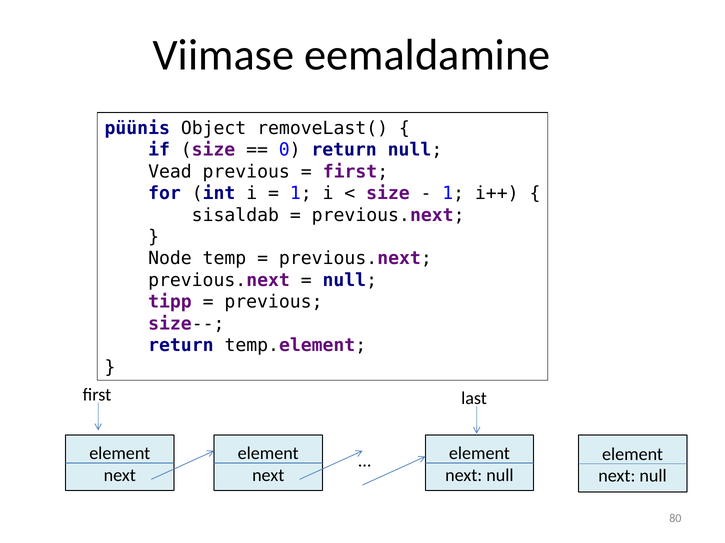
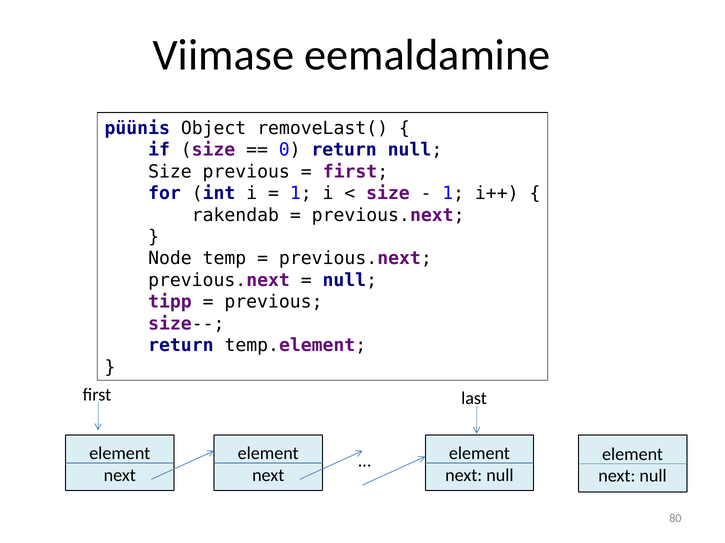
Vead: Vead -> Size (170, 172)
sisaldab: sisaldab -> rakendab (235, 215)
